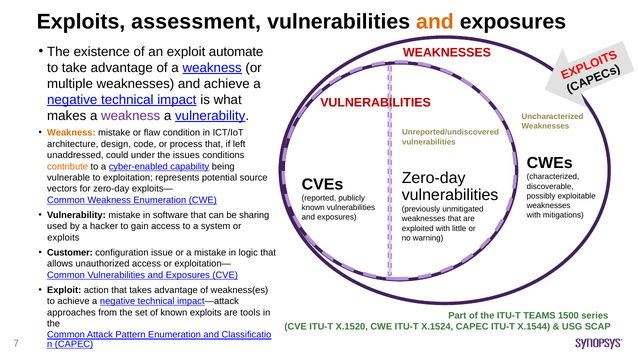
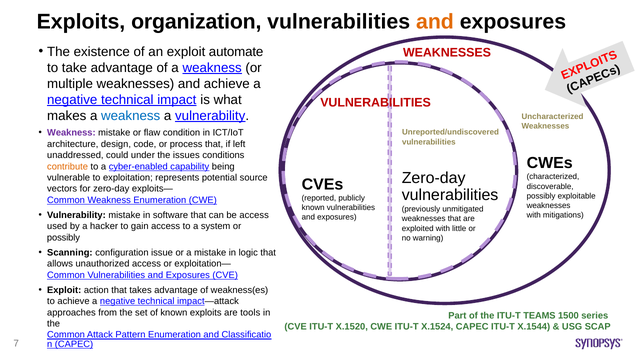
assessment: assessment -> organization (196, 22)
weakness colour: purple -> blue (131, 116)
Weakness colour: orange -> purple (71, 133)
be sharing: sharing -> access (254, 215)
exploits: exploits -> possibly (63, 237)
Customer: Customer -> Scanning (70, 253)
